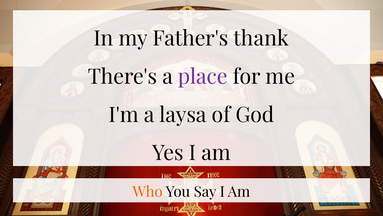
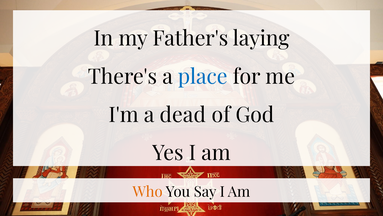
thank: thank -> laying (261, 39)
place colour: purple -> blue (203, 77)
laysa: laysa -> dead (183, 115)
